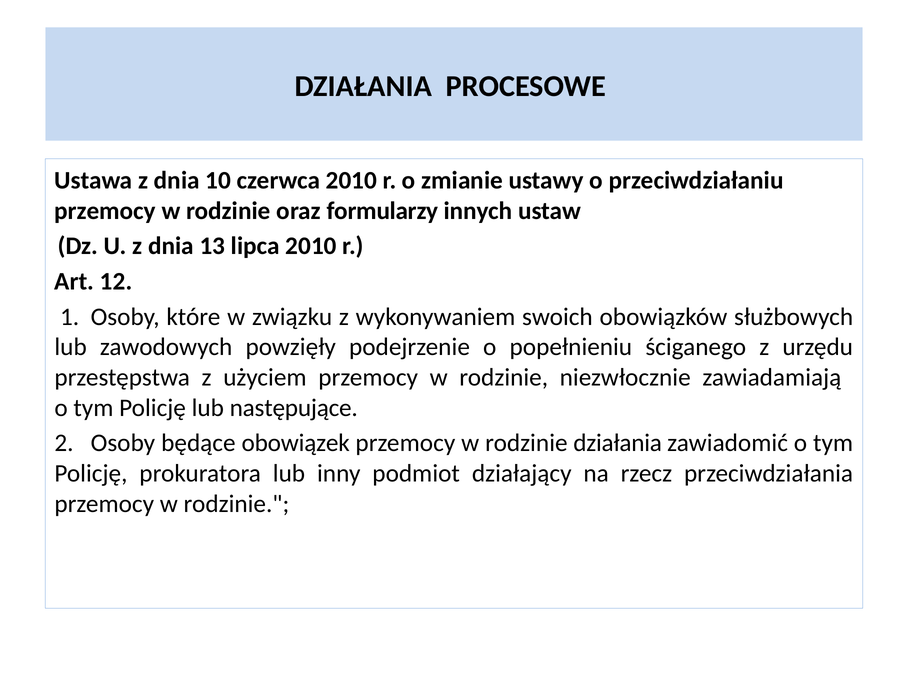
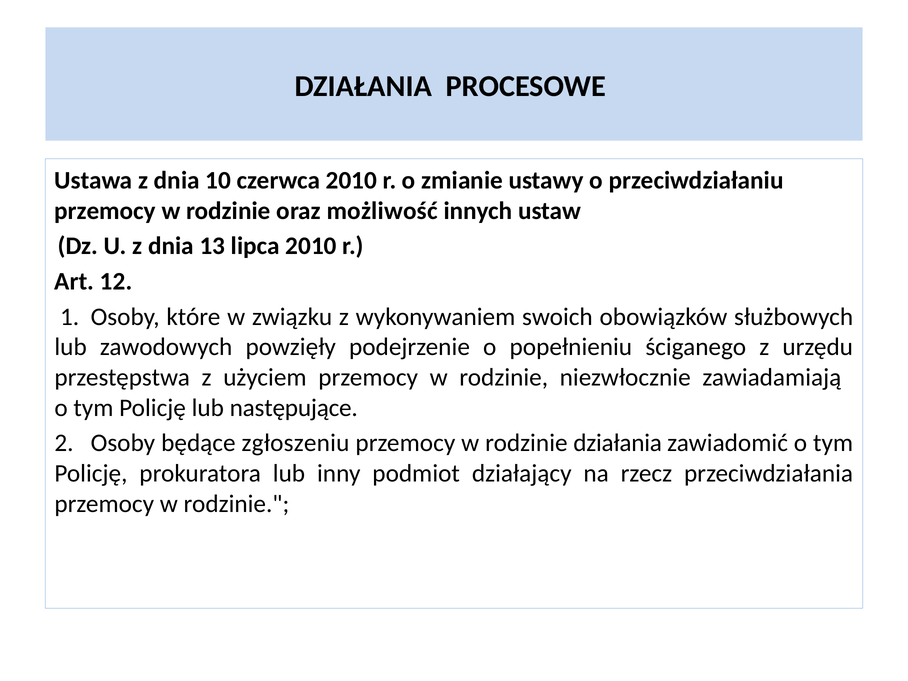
formularzy: formularzy -> możliwość (382, 211)
obowiązek: obowiązek -> zgłoszeniu (295, 443)
